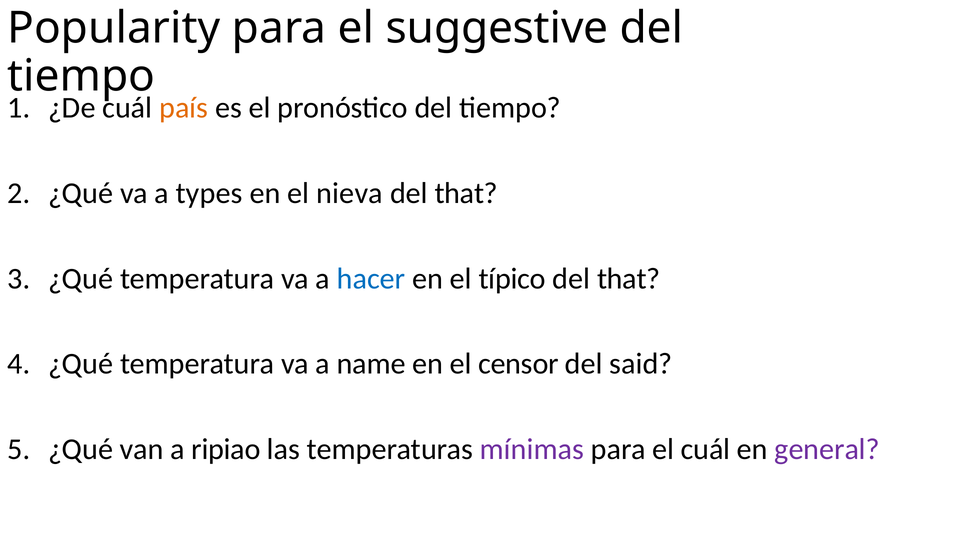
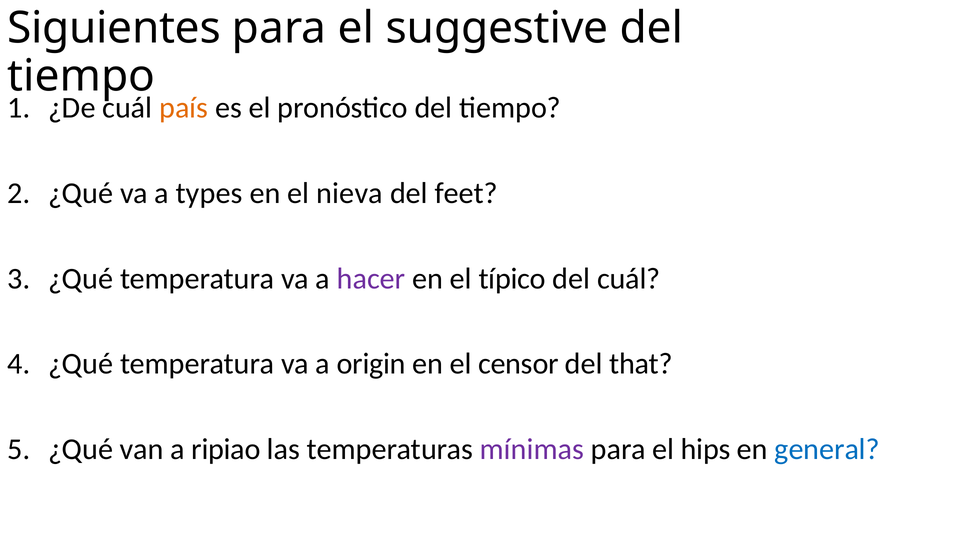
Popularity: Popularity -> Siguientes (114, 28)
that: that -> feet (466, 193)
hacer colour: blue -> purple (371, 279)
that: that -> cuál (629, 279)
name: name -> origin (371, 364)
said: said -> that (641, 364)
el cuál: cuál -> hips (706, 449)
general colour: purple -> blue (827, 449)
